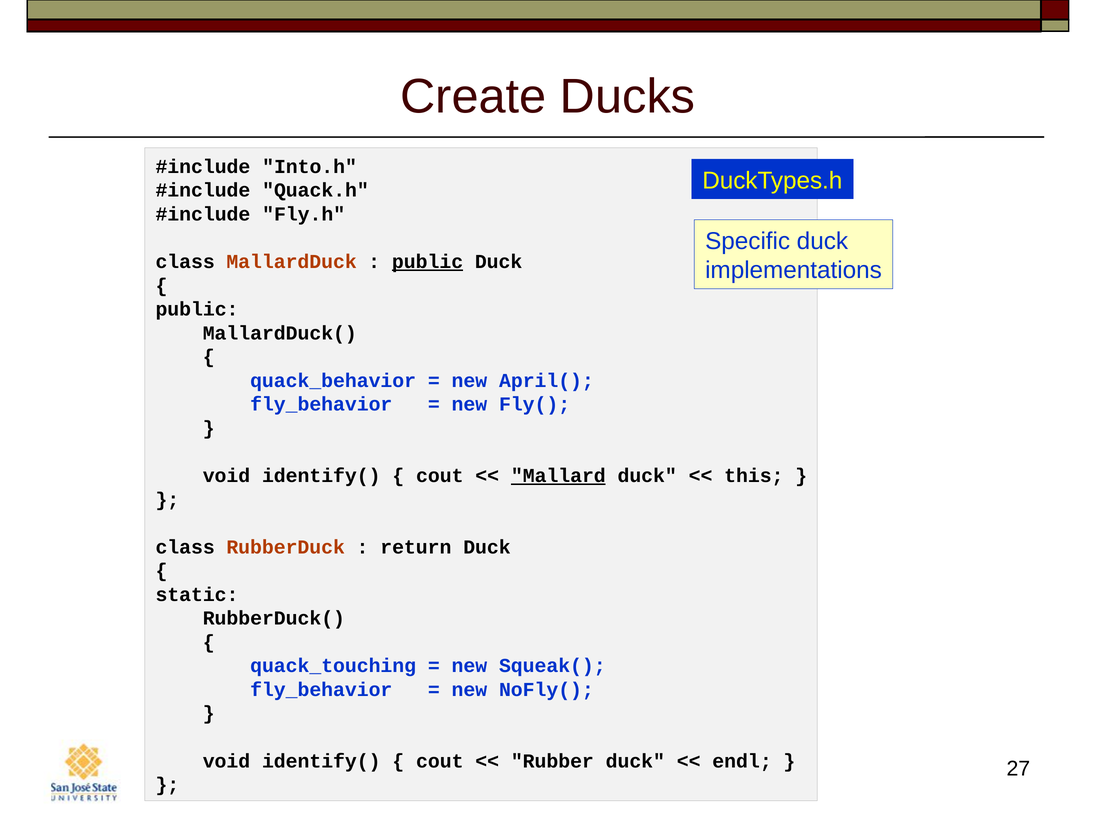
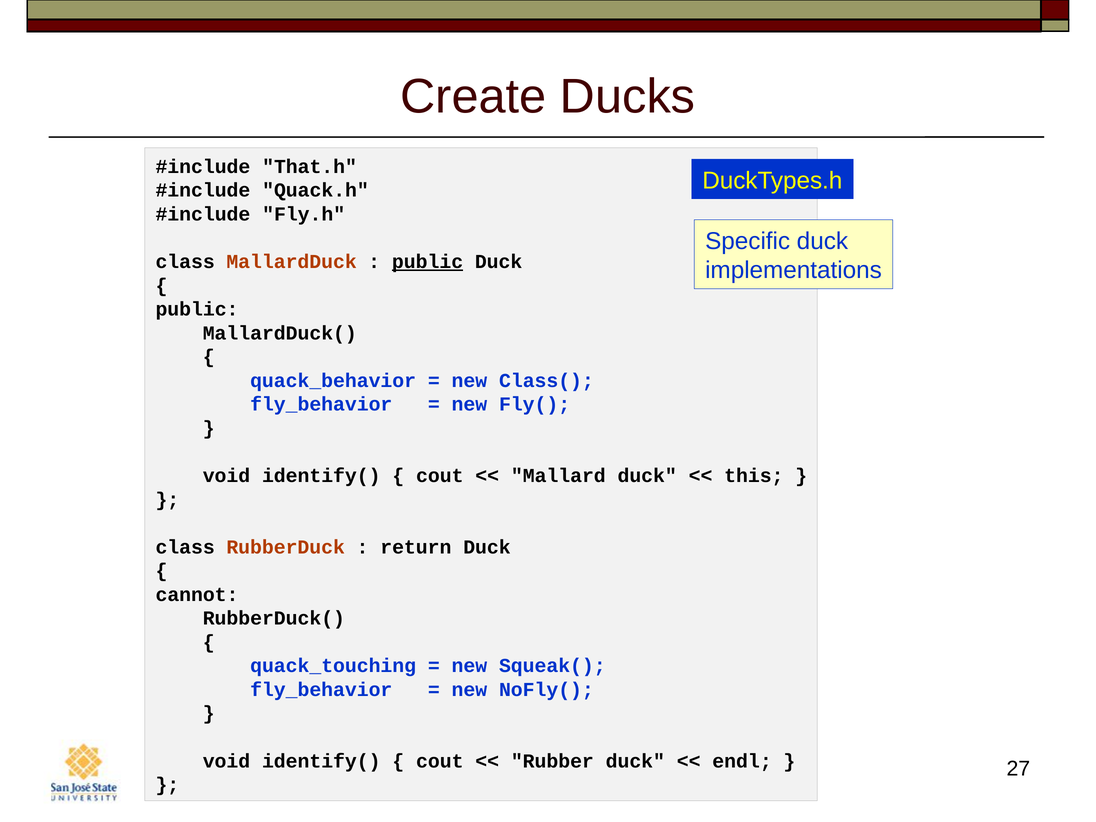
Into.h: Into.h -> That.h (310, 167)
April(: April( -> Class( (546, 381)
Mallard underline: present -> none (558, 476)
static: static -> cannot (197, 595)
